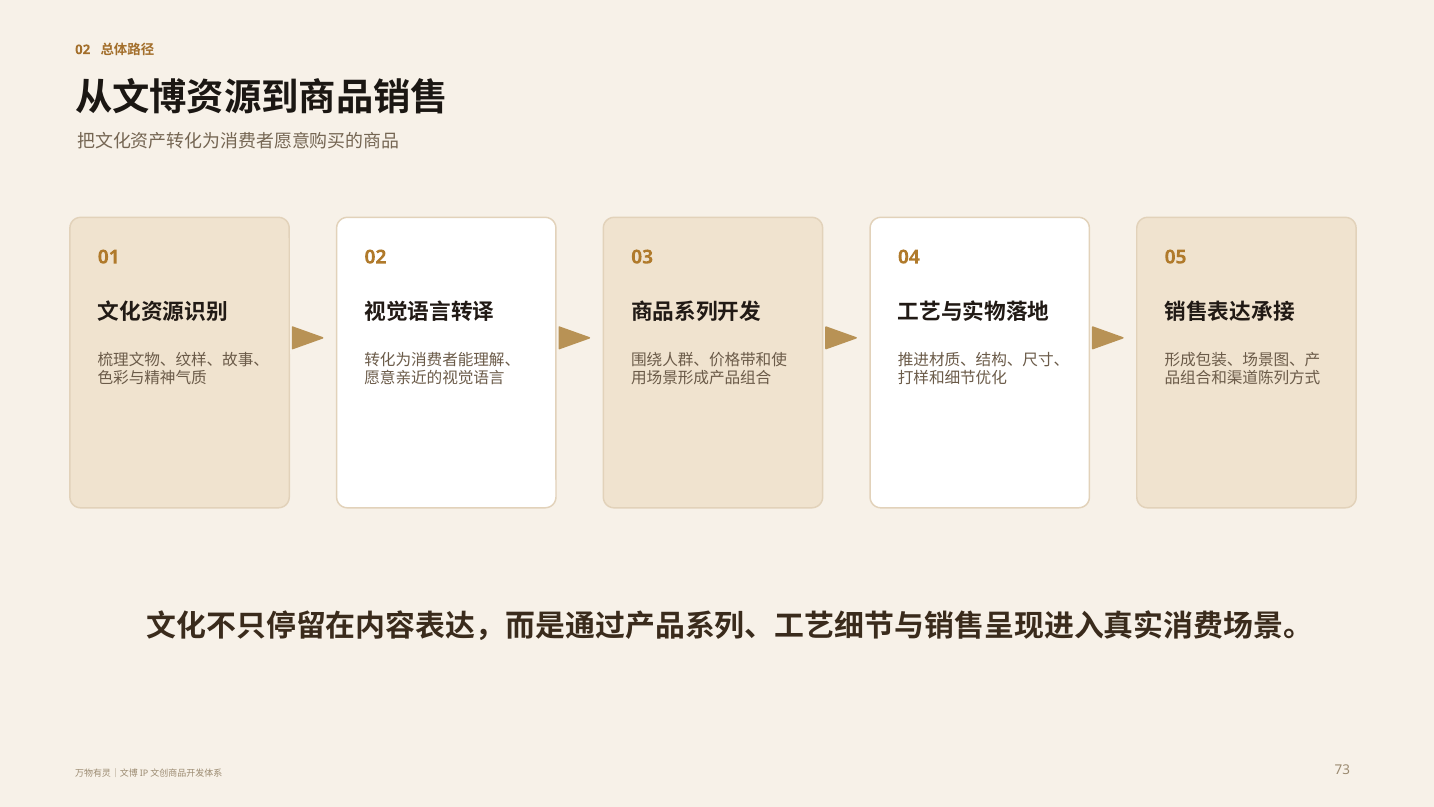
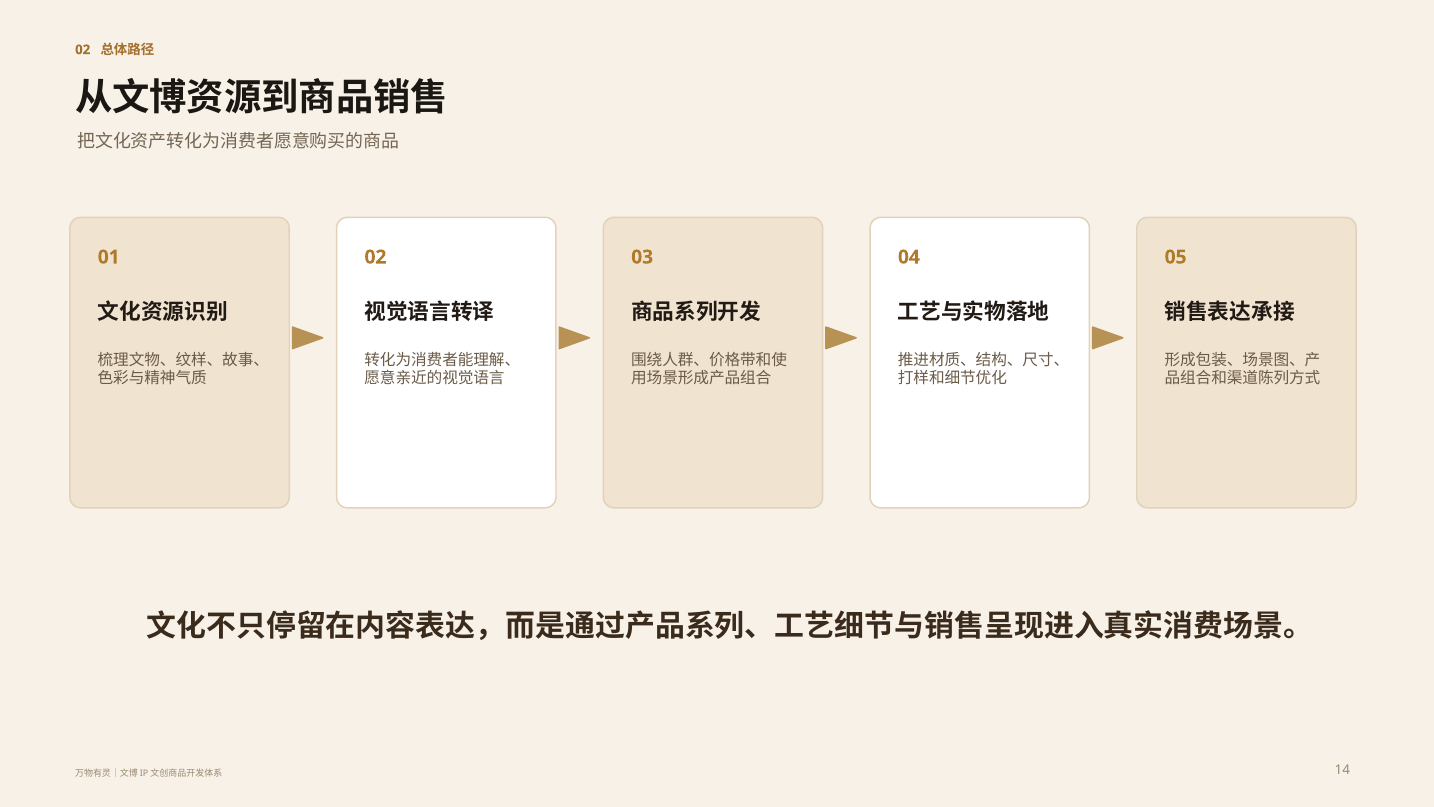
73: 73 -> 14 (1342, 769)
